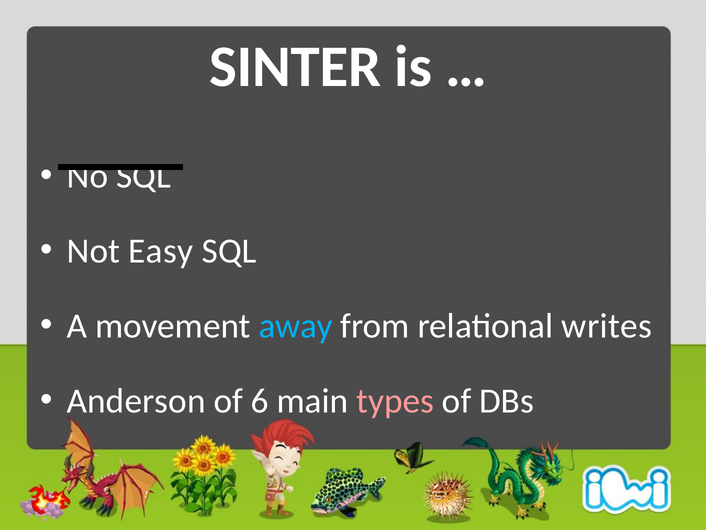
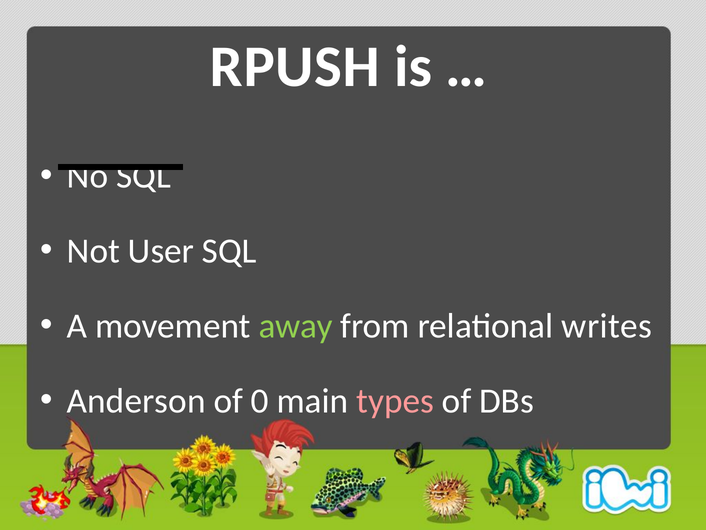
SINTER: SINTER -> RPUSH (295, 67)
Easy: Easy -> User (161, 251)
away colour: light blue -> light green (296, 326)
6: 6 -> 0 (260, 401)
